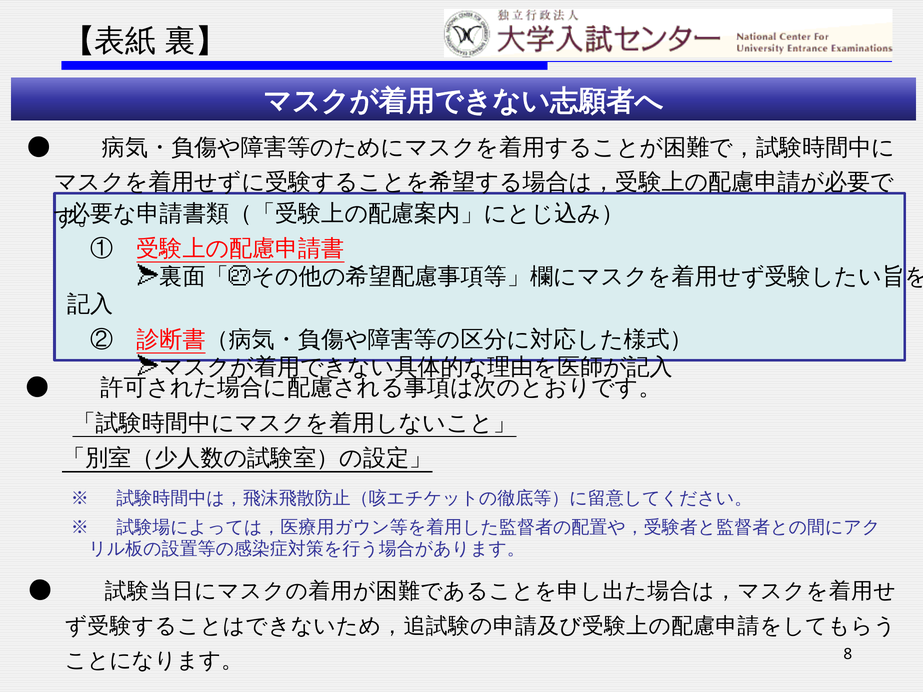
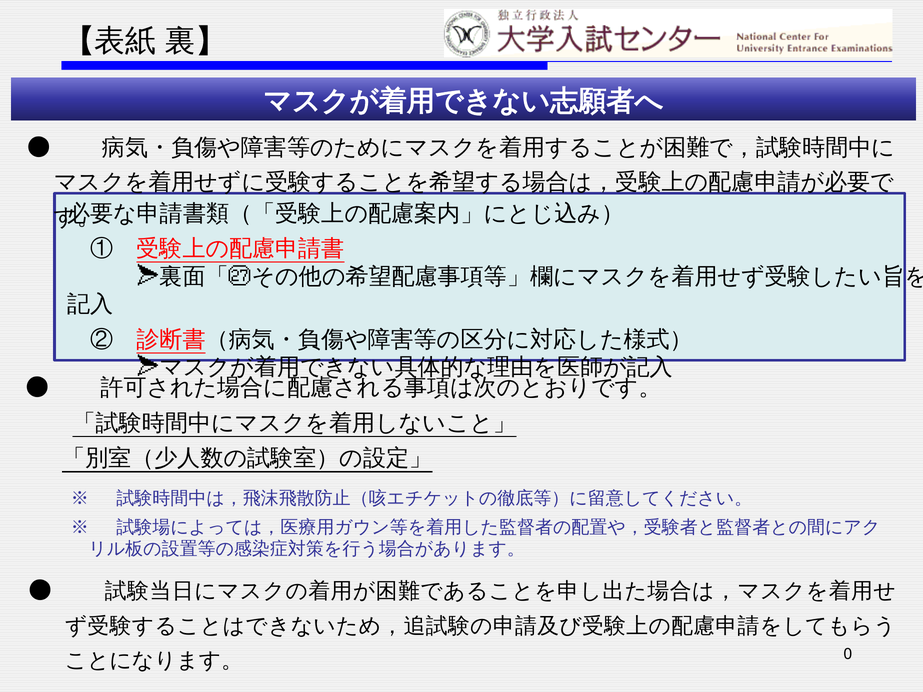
8: 8 -> 0 (848, 655)
